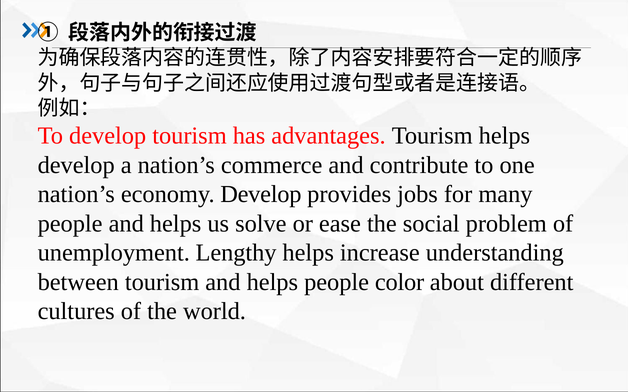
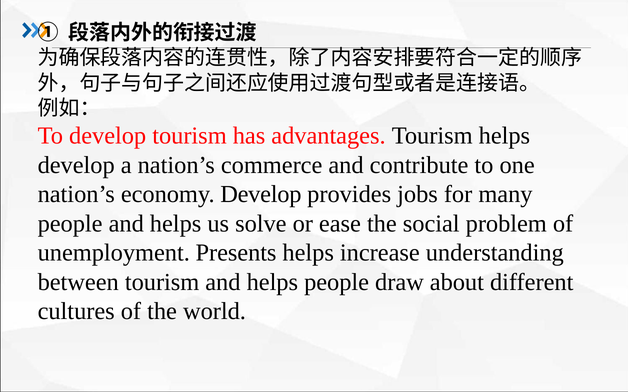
Lengthy: Lengthy -> Presents (236, 253)
color: color -> draw (399, 282)
